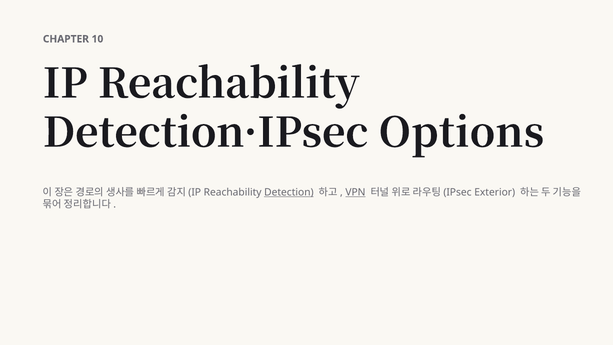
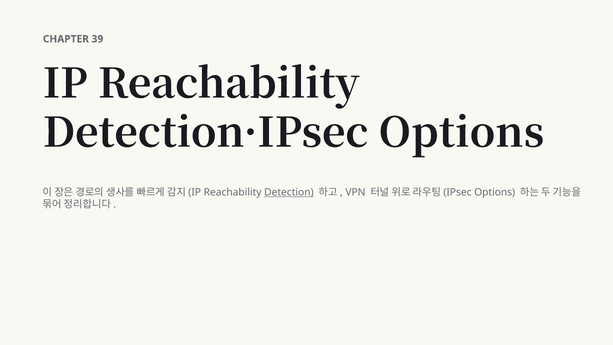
10: 10 -> 39 (97, 39)
VPN underline: present -> none (355, 192)
Exterior: Exterior -> Options (495, 192)
